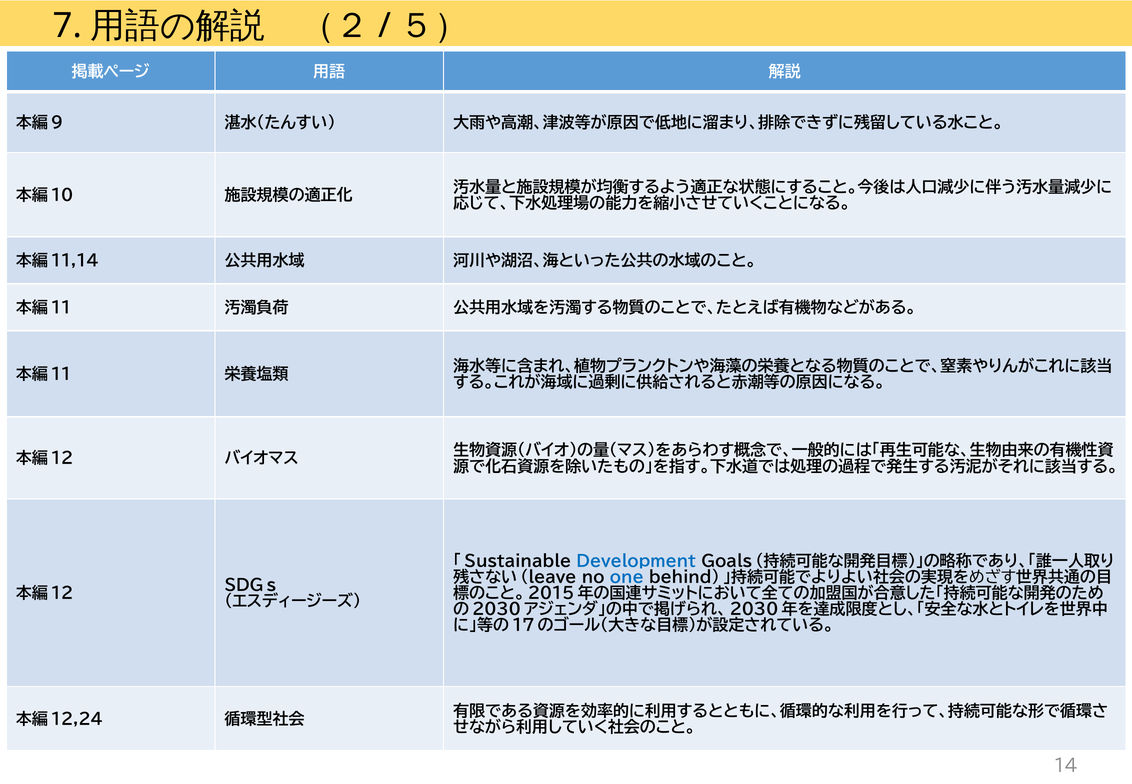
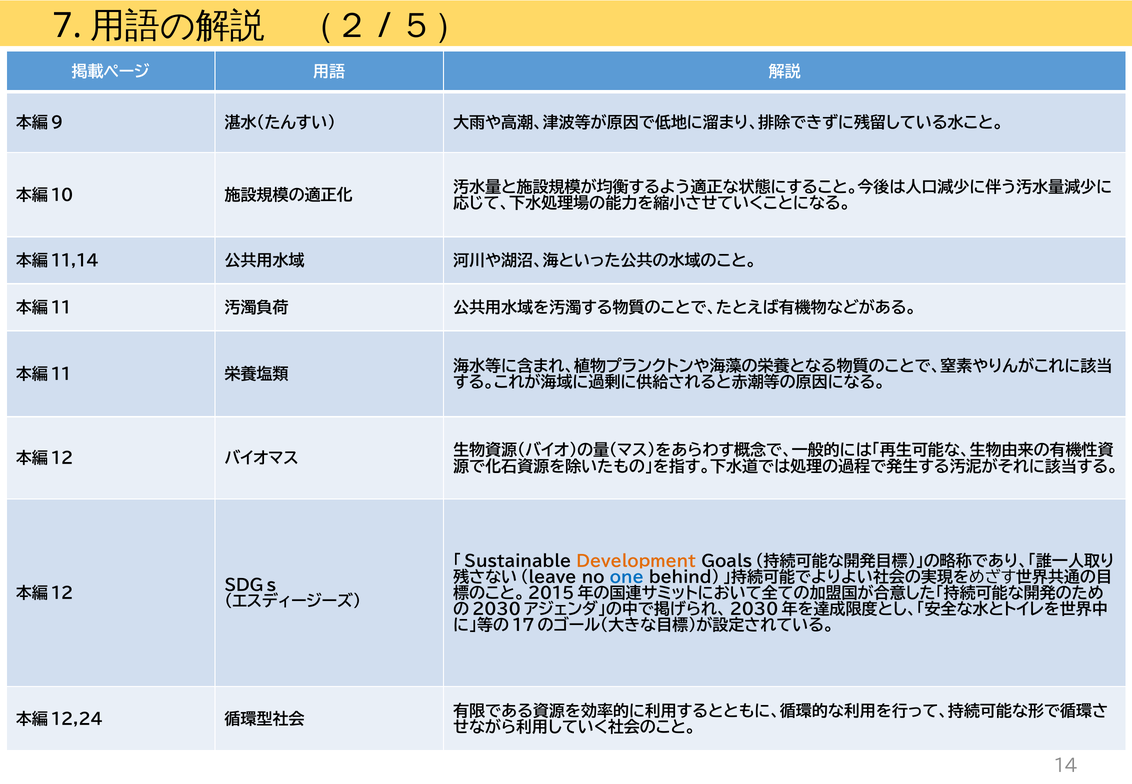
Development colour: blue -> orange (636, 561)
